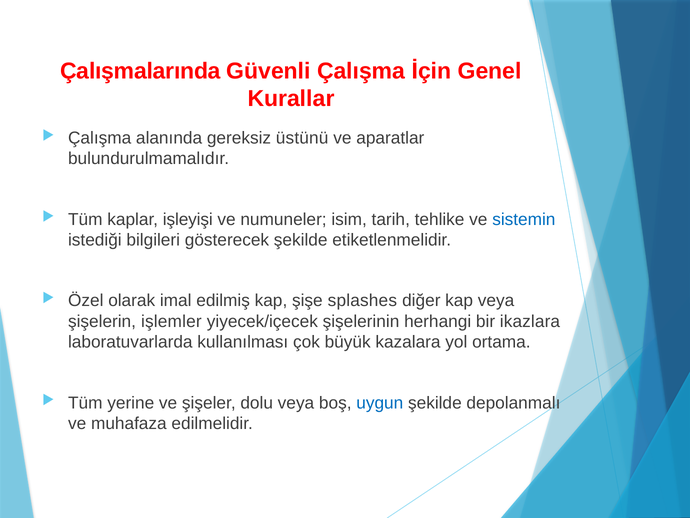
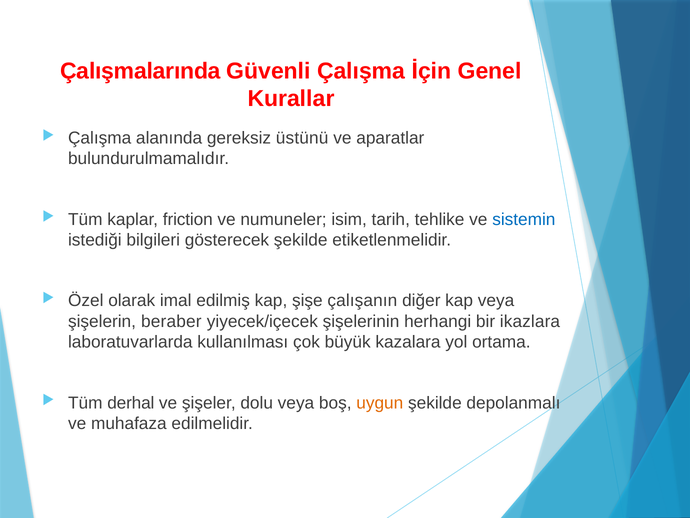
işleyişi: işleyişi -> friction (188, 219)
splashes: splashes -> çalışanın (362, 300)
işlemler: işlemler -> beraber (171, 321)
yerine: yerine -> derhal (131, 402)
uygun colour: blue -> orange (380, 402)
